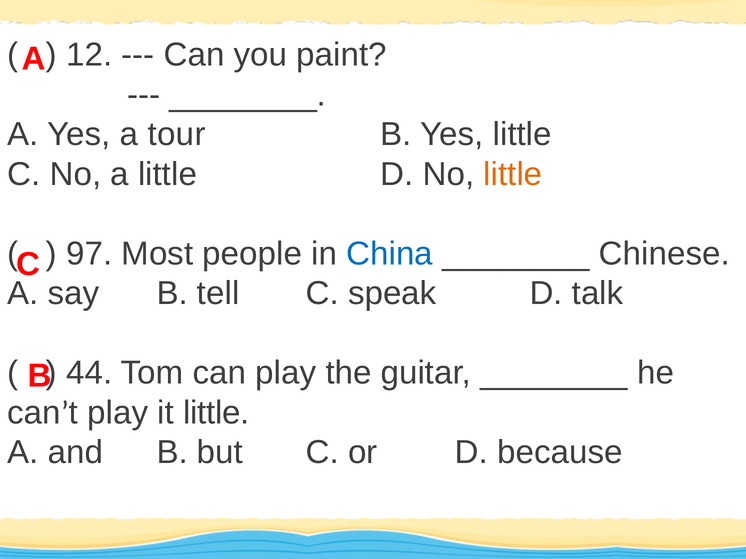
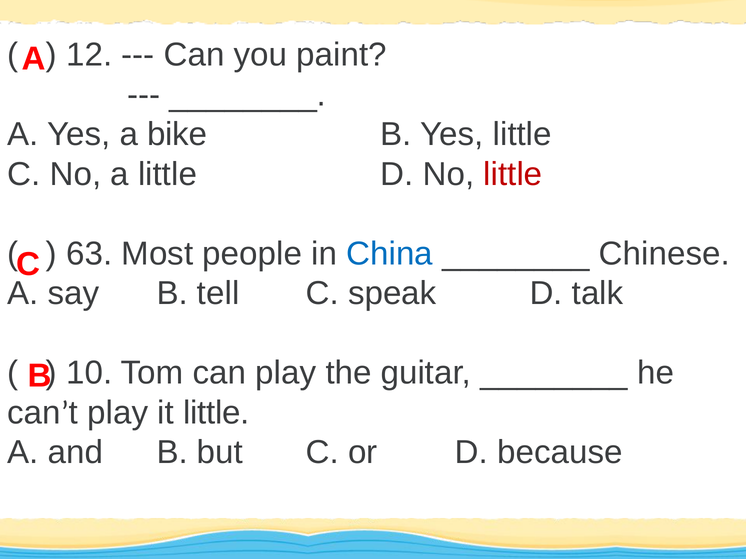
tour: tour -> bike (177, 134)
little colour: orange -> red (513, 174)
97: 97 -> 63 (89, 254)
44: 44 -> 10 (89, 373)
